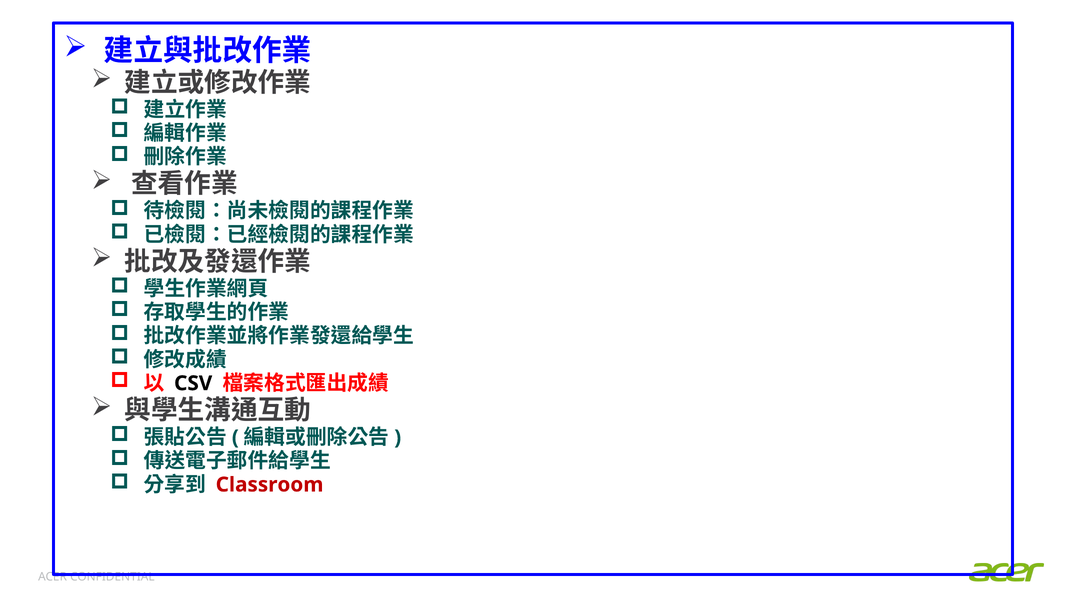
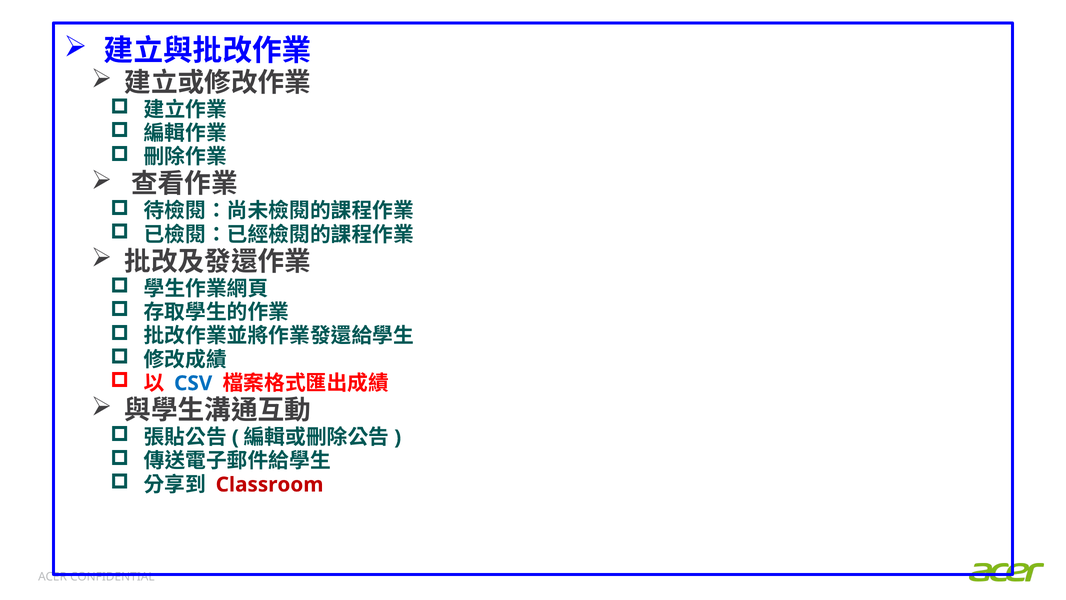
CSV colour: black -> blue (193, 383)
